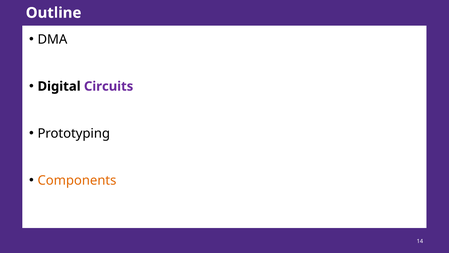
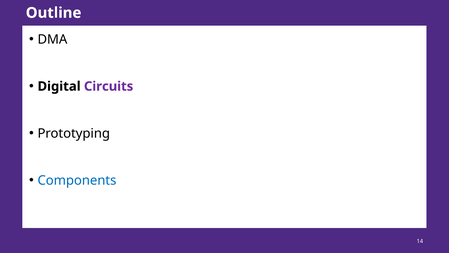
Components colour: orange -> blue (77, 180)
